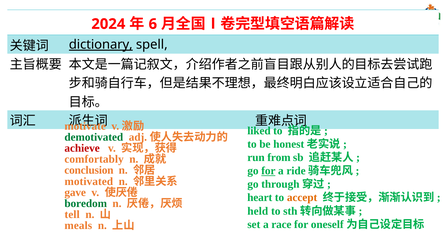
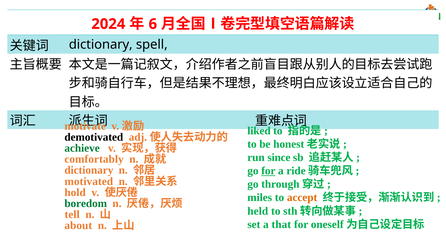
dictionary underline: present -> none (101, 45)
demotivated colour: green -> black (94, 137)
achieve colour: red -> green (82, 148)
from: from -> since (279, 157)
conclusion: conclusion -> dictionary (89, 170)
gave: gave -> hold (75, 192)
heart: heart -> miles (260, 198)
race: race -> that (281, 224)
meals: meals -> about (78, 226)
